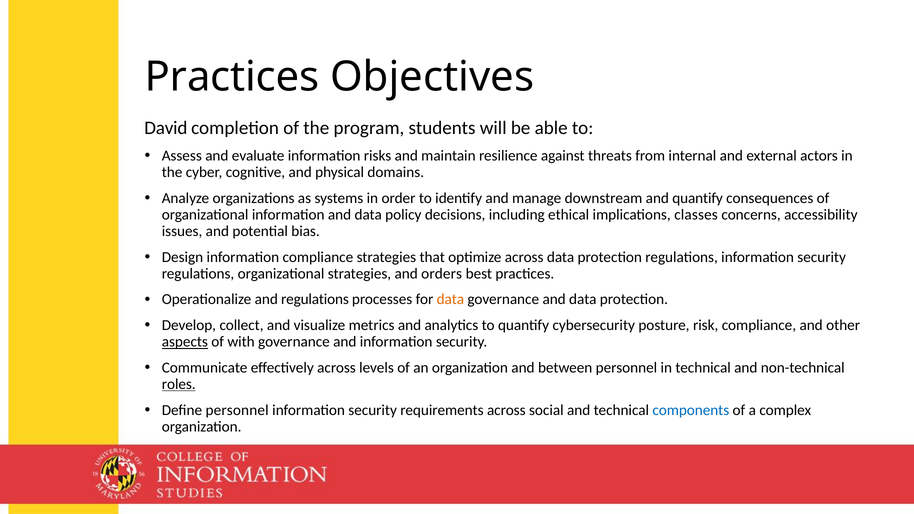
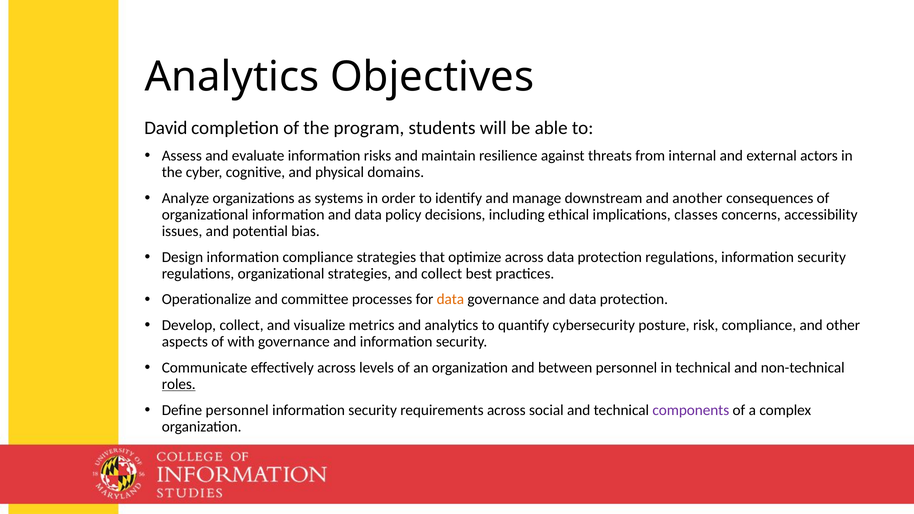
Practices: Practices -> Analytics (232, 77)
and quantify: quantify -> another (697, 198)
and orders: orders -> collect (442, 274)
and regulations: regulations -> committee (315, 300)
aspects underline: present -> none (185, 342)
components colour: blue -> purple (691, 410)
